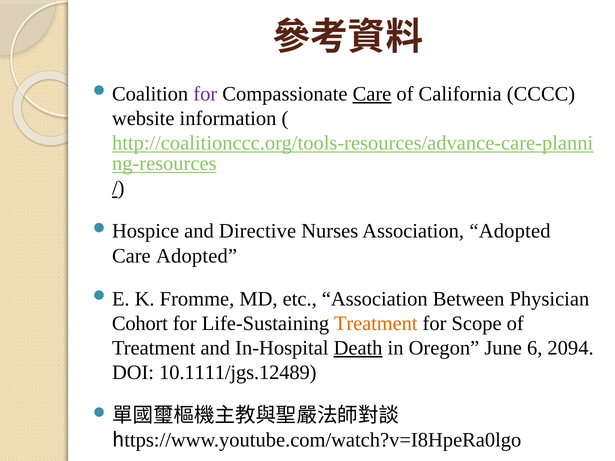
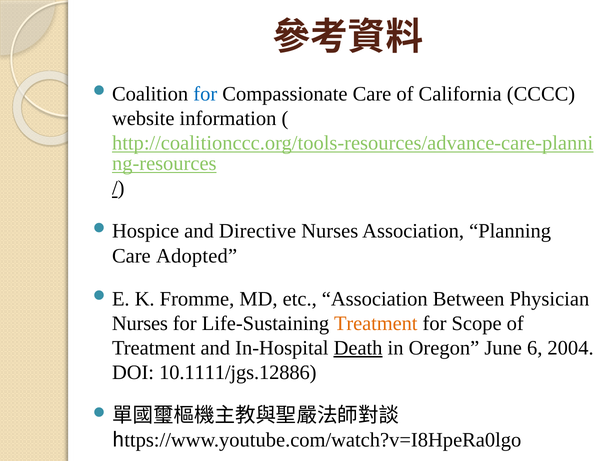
for colour: purple -> blue (205, 94)
Care underline: present -> none (372, 94)
Association Adopted: Adopted -> Planning (510, 231)
Cohort: Cohort -> Nurses (140, 324)
2094: 2094 -> 2004 (571, 348)
10.1111/jgs.12489: 10.1111/jgs.12489 -> 10.1111/jgs.12886 (238, 373)
